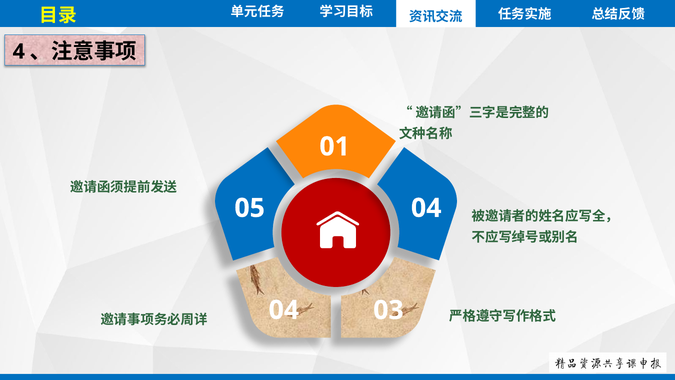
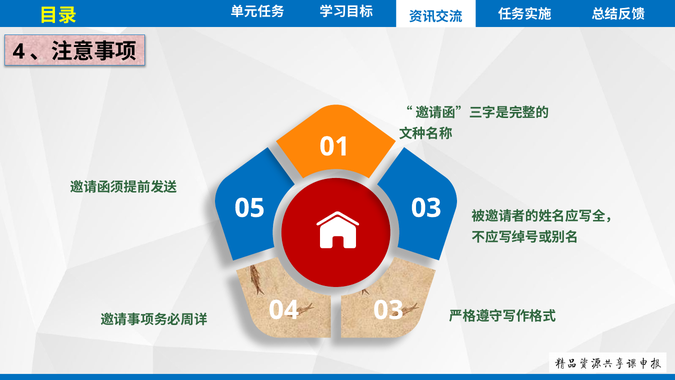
05 04: 04 -> 03 (426, 208)
